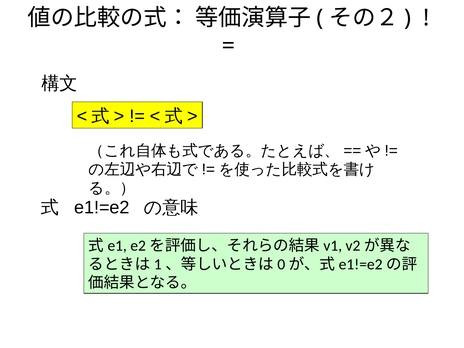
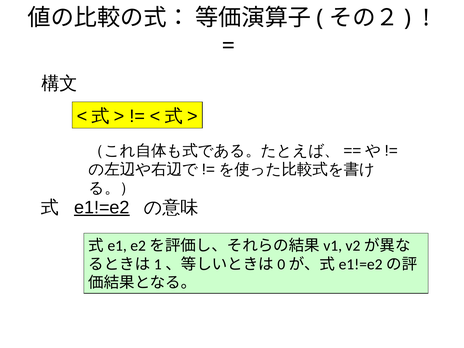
e1!=e2 underline: none -> present (102, 208)
